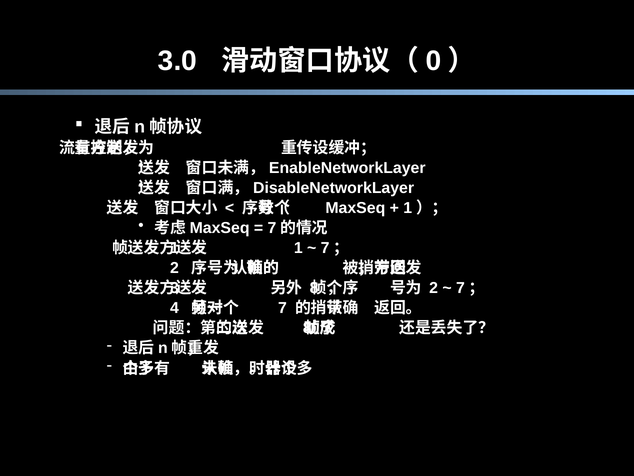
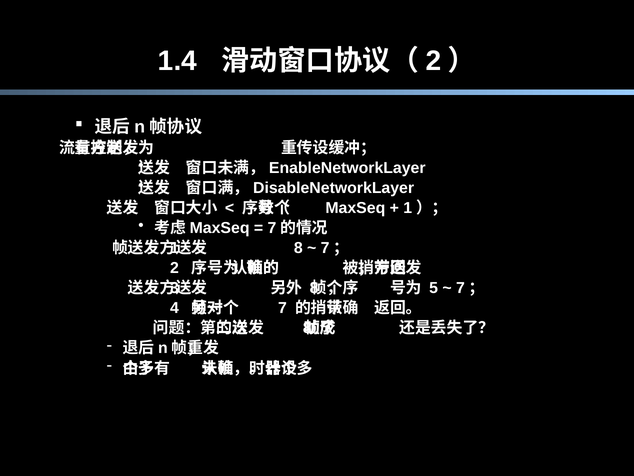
3.0: 3.0 -> 1.4 (177, 61)
0: 0 -> 2 (433, 61)
1: 1 -> 8 (298, 248)
2: 2 -> 5 (434, 288)
